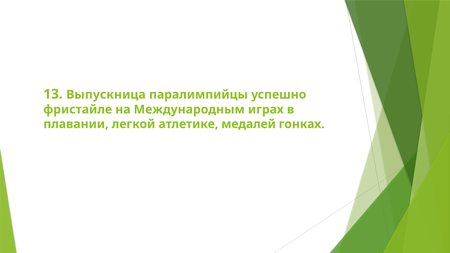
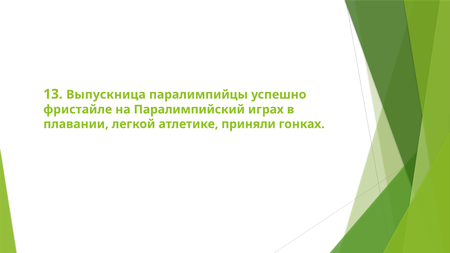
Международным: Международным -> Паралимпийский (189, 110)
медалей: медалей -> приняли (249, 124)
